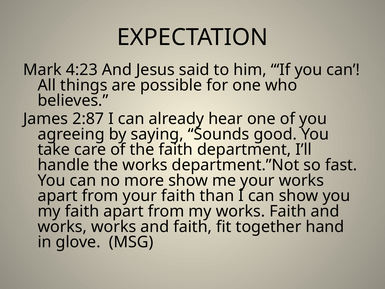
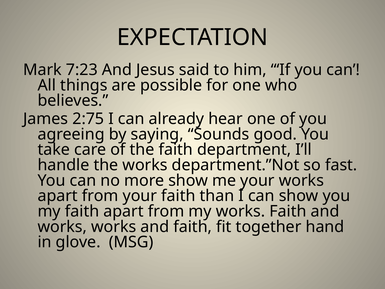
4:23: 4:23 -> 7:23 (82, 70)
2:87: 2:87 -> 2:75 (88, 119)
